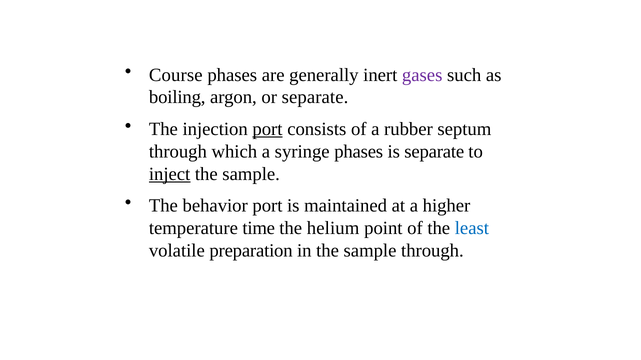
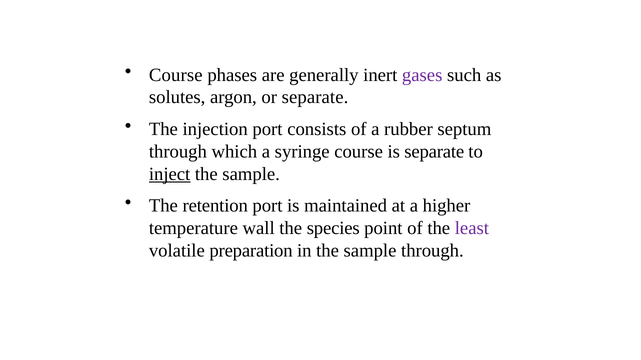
boiling: boiling -> solutes (177, 97)
port underline: present -> none (267, 129)
syringe phases: phases -> course (359, 152)
behavior: behavior -> retention (215, 206)
time: time -> wall (259, 228)
helium: helium -> species (333, 228)
least colour: blue -> purple (472, 228)
